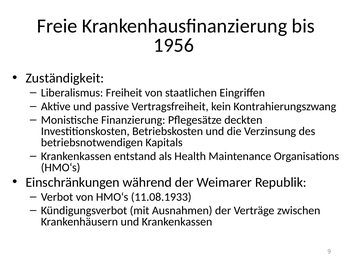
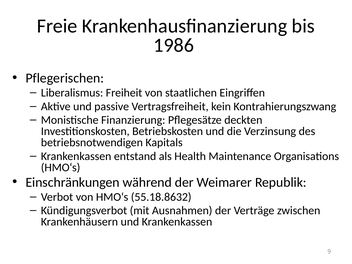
1956: 1956 -> 1986 (174, 45)
Zuständigkeit: Zuständigkeit -> Pflegerischen (65, 78)
11.08.1933: 11.08.1933 -> 55.18.8632 (161, 197)
